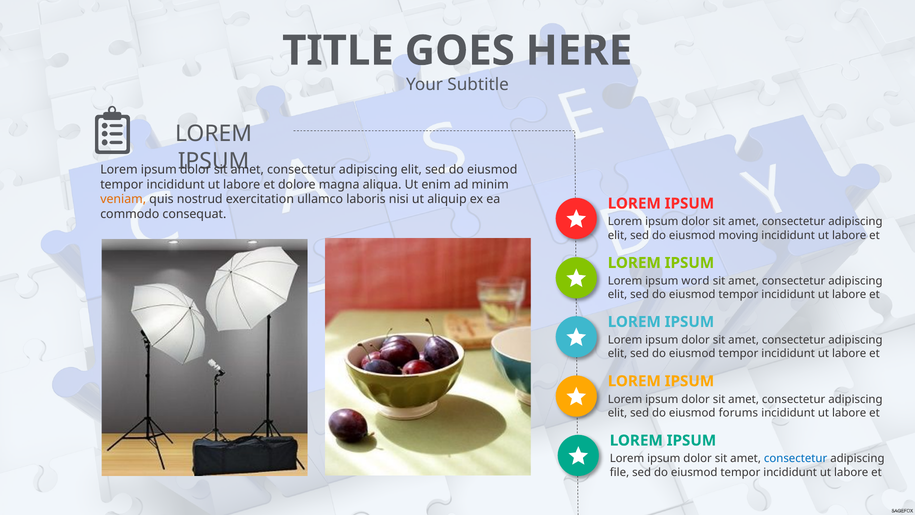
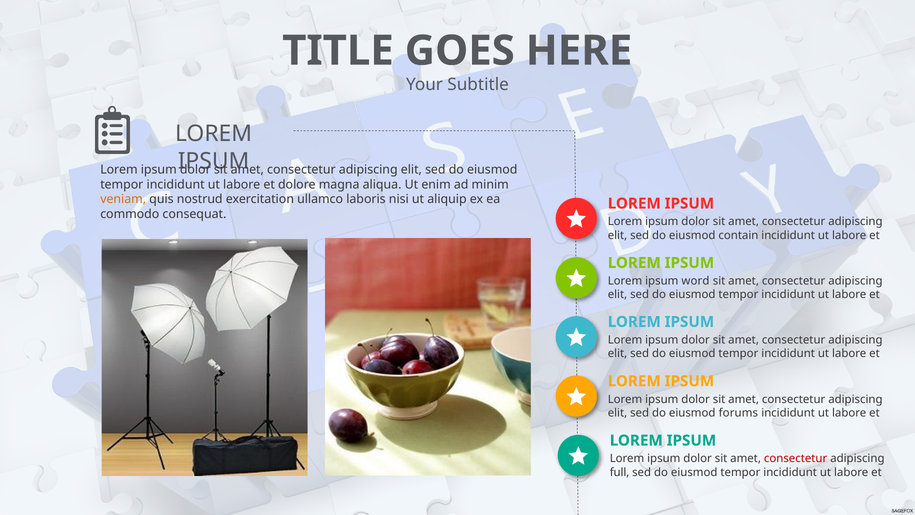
moving: moving -> contain (738, 235)
consectetur colour: blue -> red (796, 458)
file: file -> full (620, 472)
